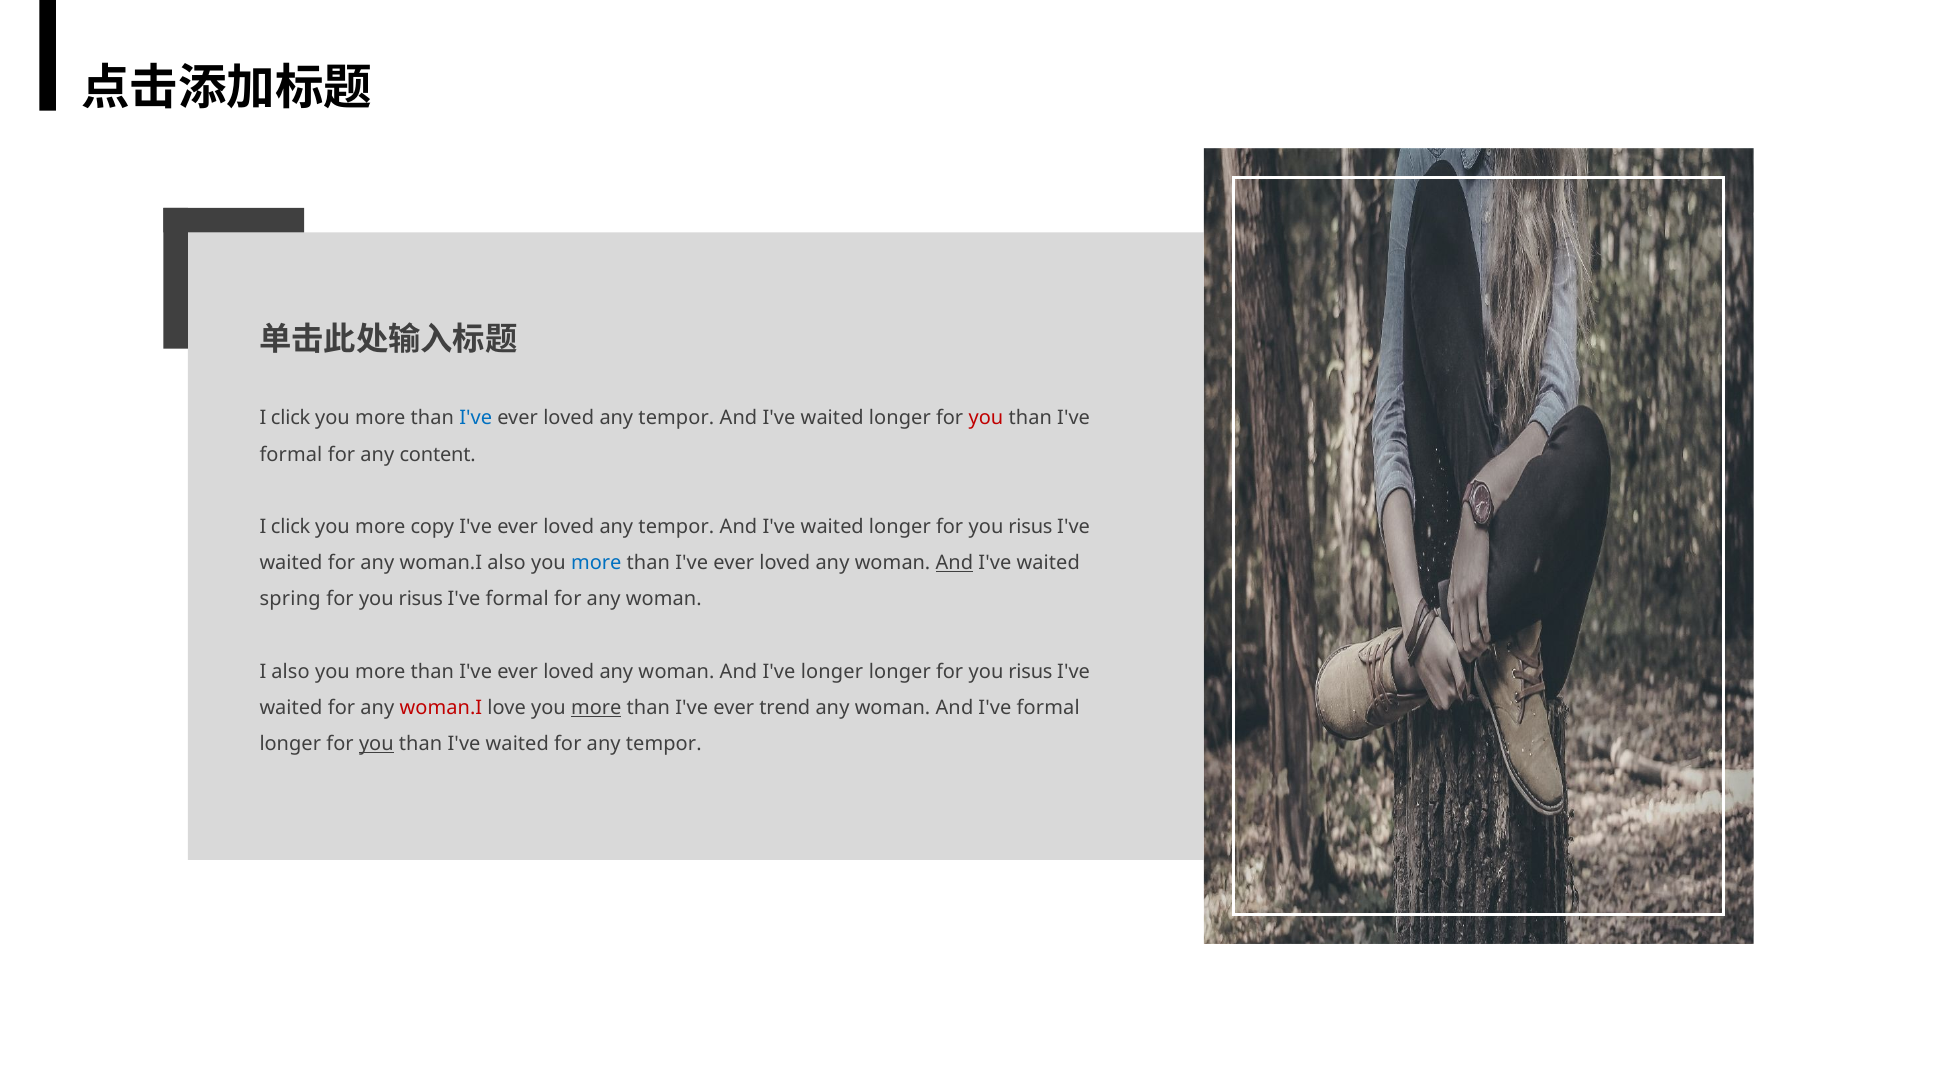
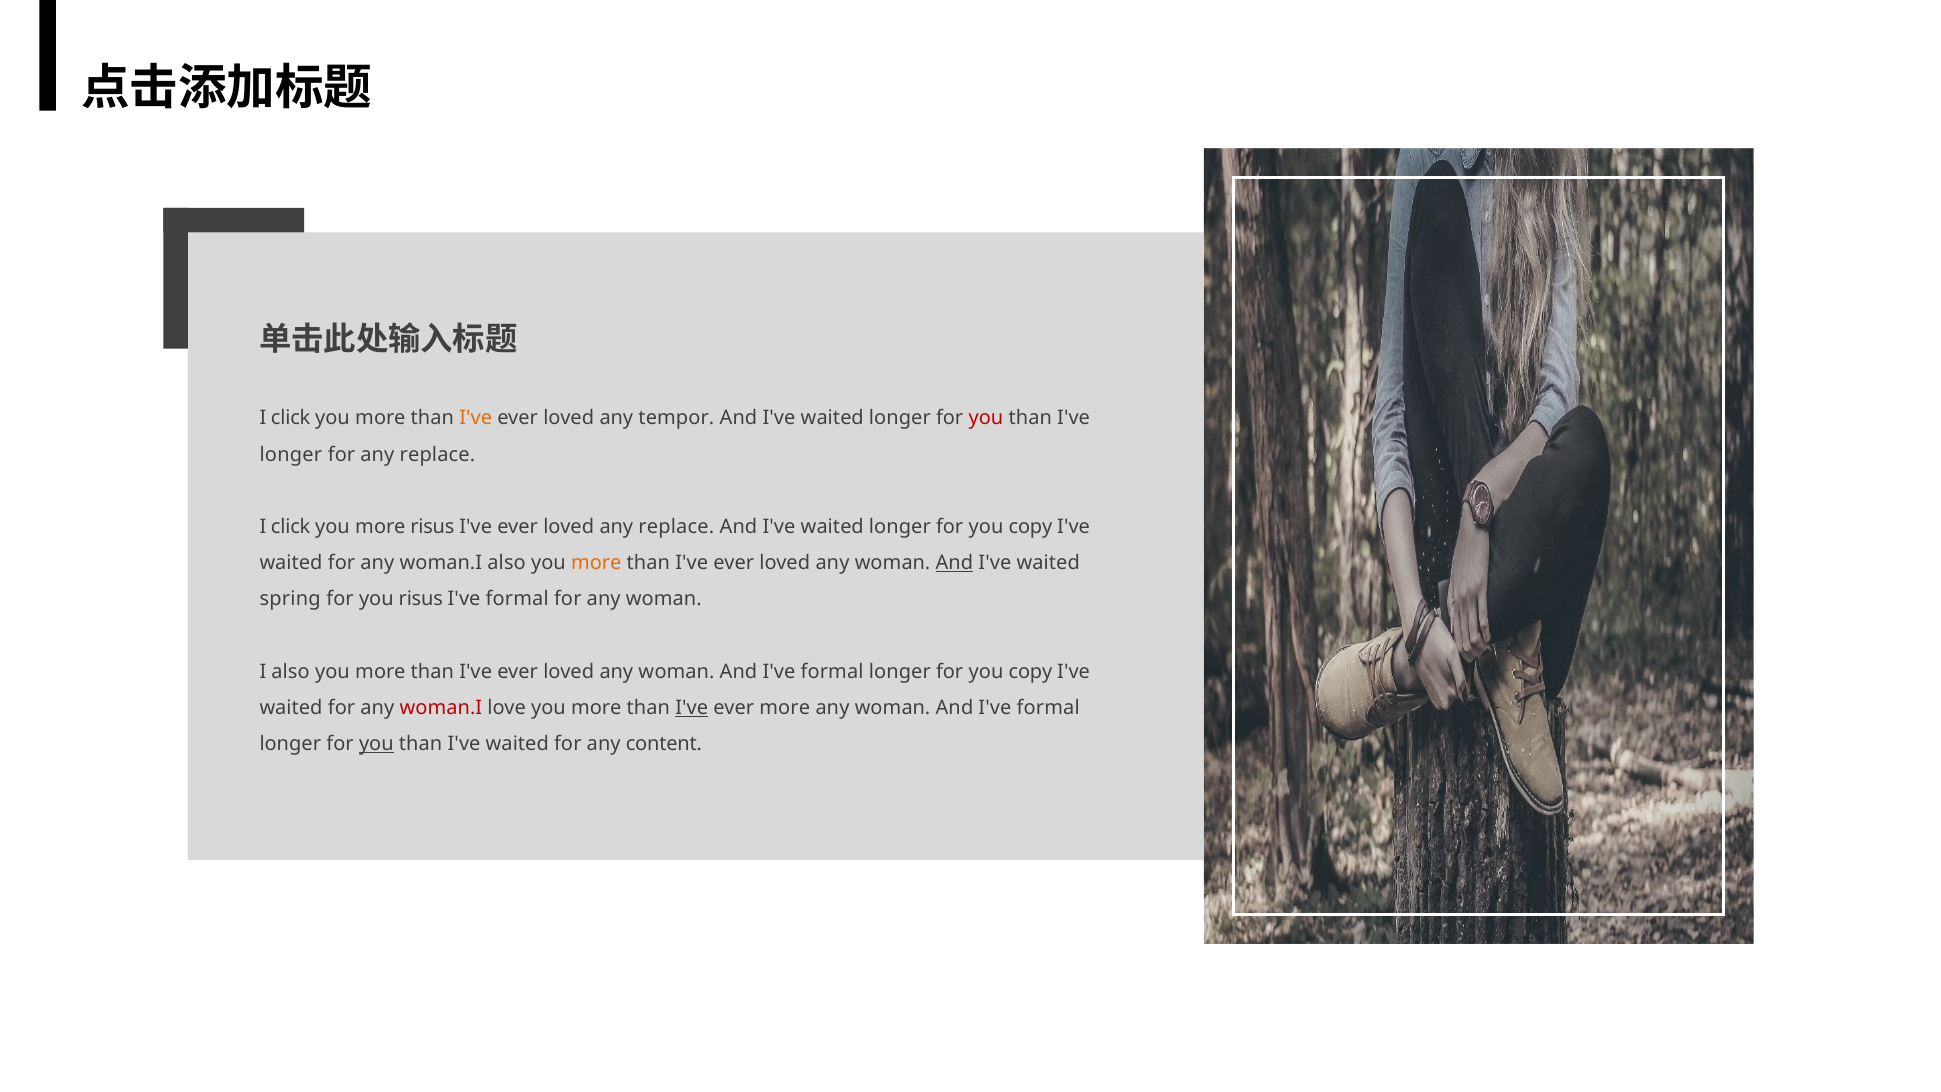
I've colour: blue -> orange (476, 418)
formal: formal -> longer (291, 454)
for any content: content -> replace (437, 454)
more copy: copy -> risus (432, 527)
tempor: tempor -> replace (676, 527)
risus: risus -> copy (1030, 527)
more colour: blue -> orange (596, 563)
longer: longer -> formal (832, 671)
risus: risus -> copy (1030, 671)
more underline: present -> none (596, 708)
I've underline: none -> present (692, 708)
ever trend: trend -> more (785, 708)
for any tempor: tempor -> content (664, 744)
